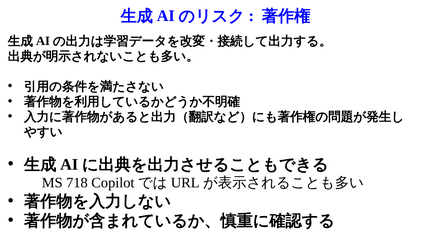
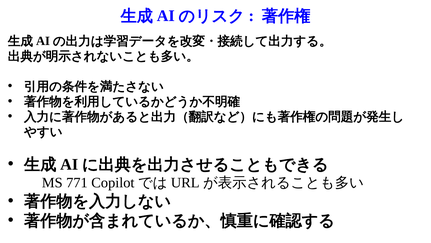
718: 718 -> 771 (77, 182)
